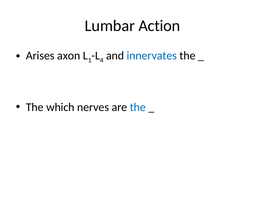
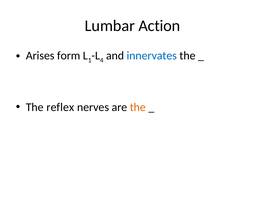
axon: axon -> form (69, 56)
which: which -> reflex (60, 107)
the colour: blue -> orange (138, 107)
